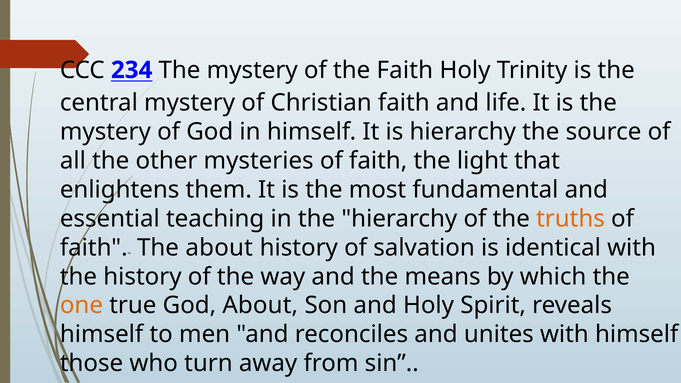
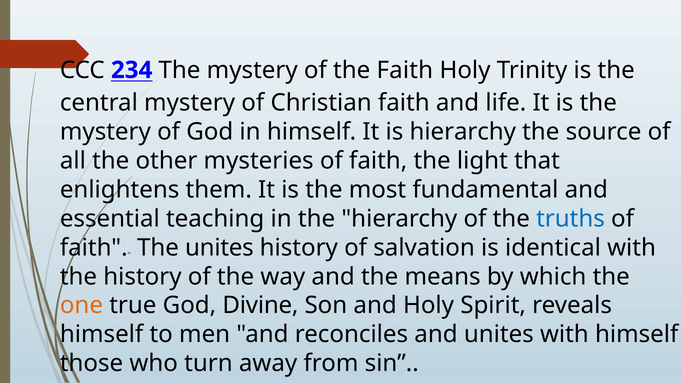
truths colour: orange -> blue (570, 219)
The about: about -> unites (219, 248)
God About: About -> Divine (260, 306)
